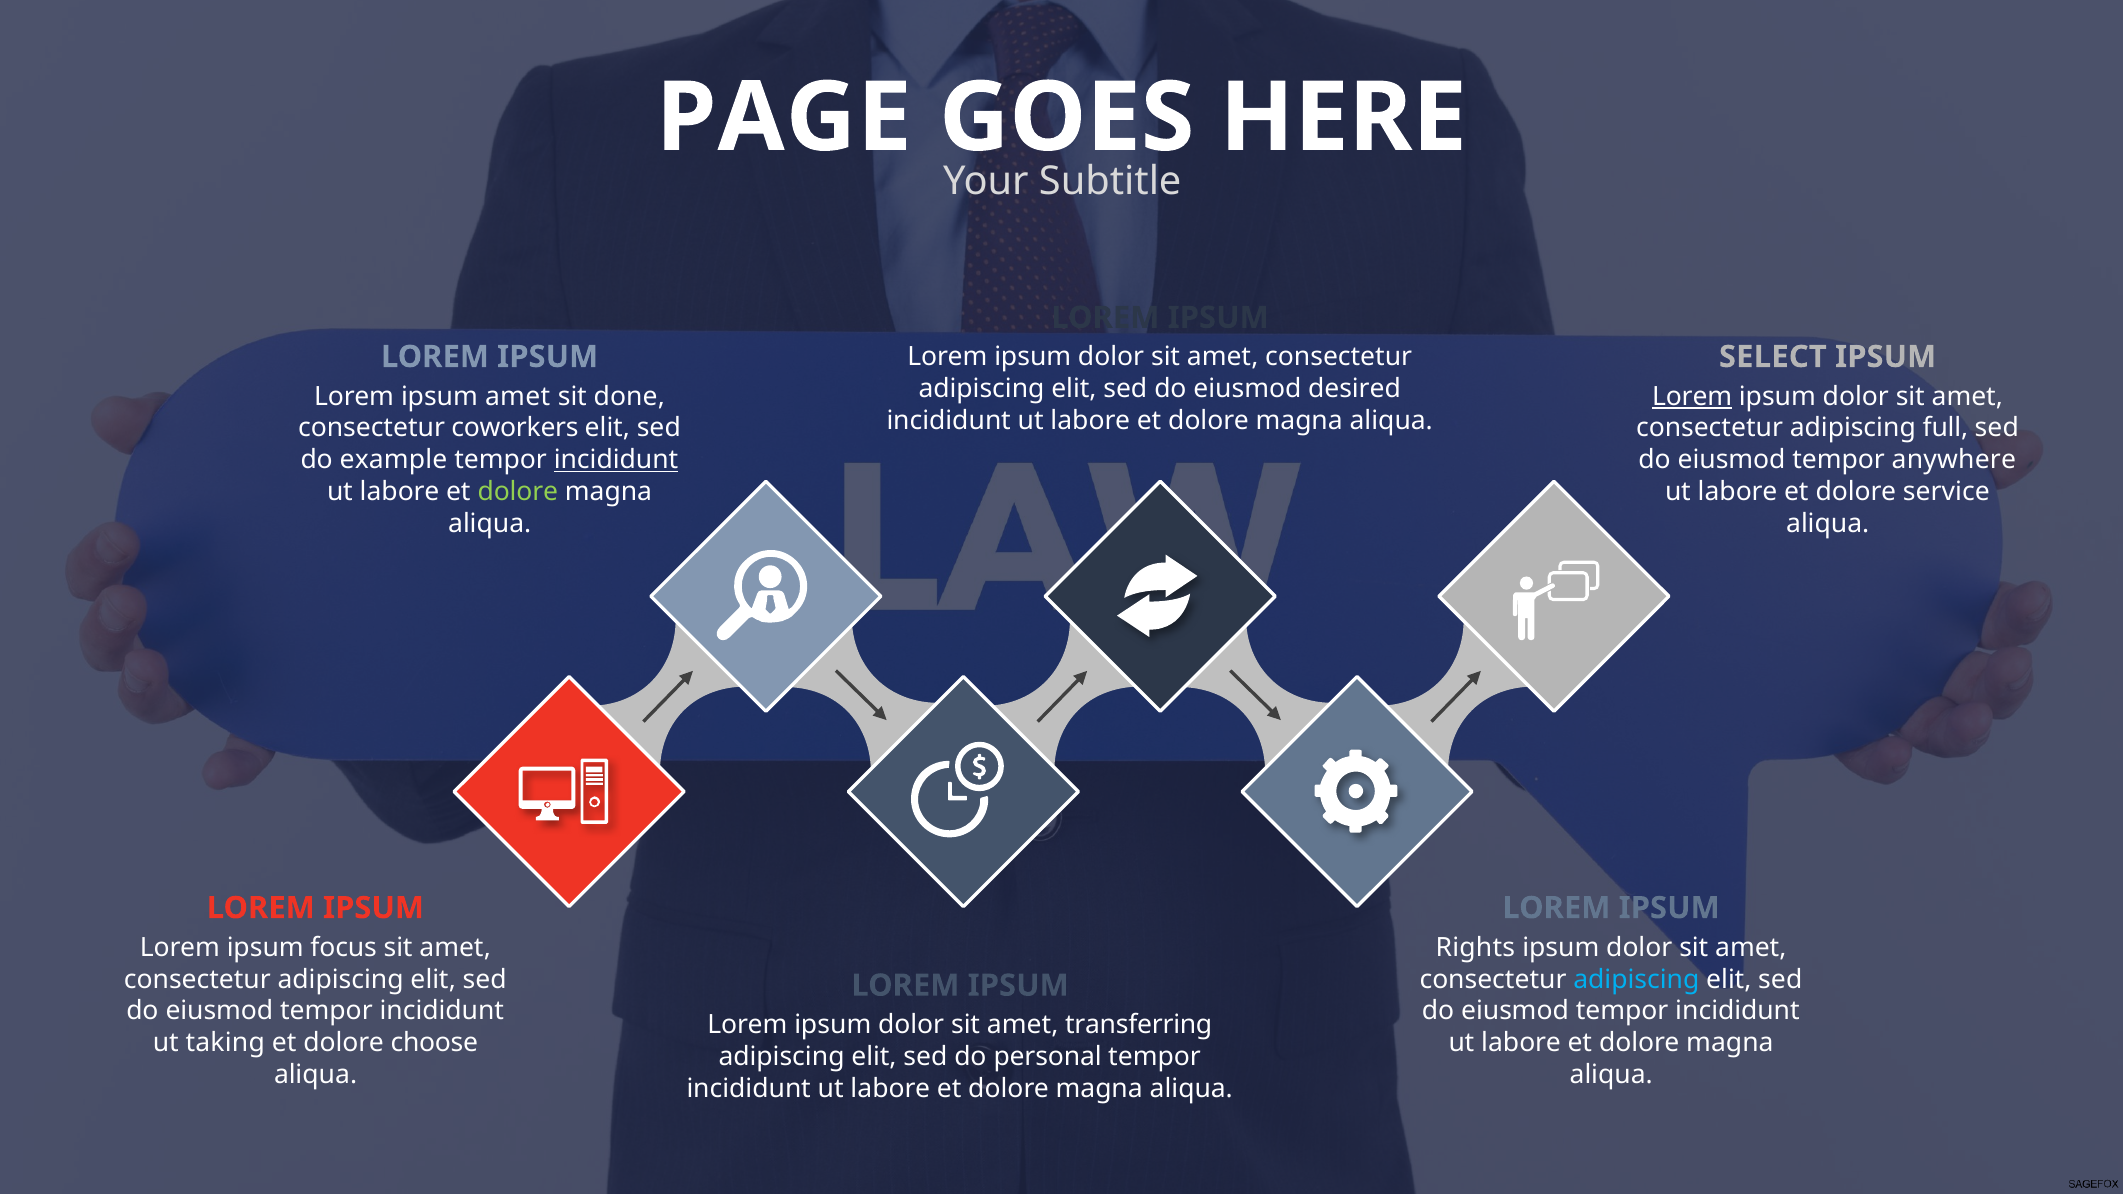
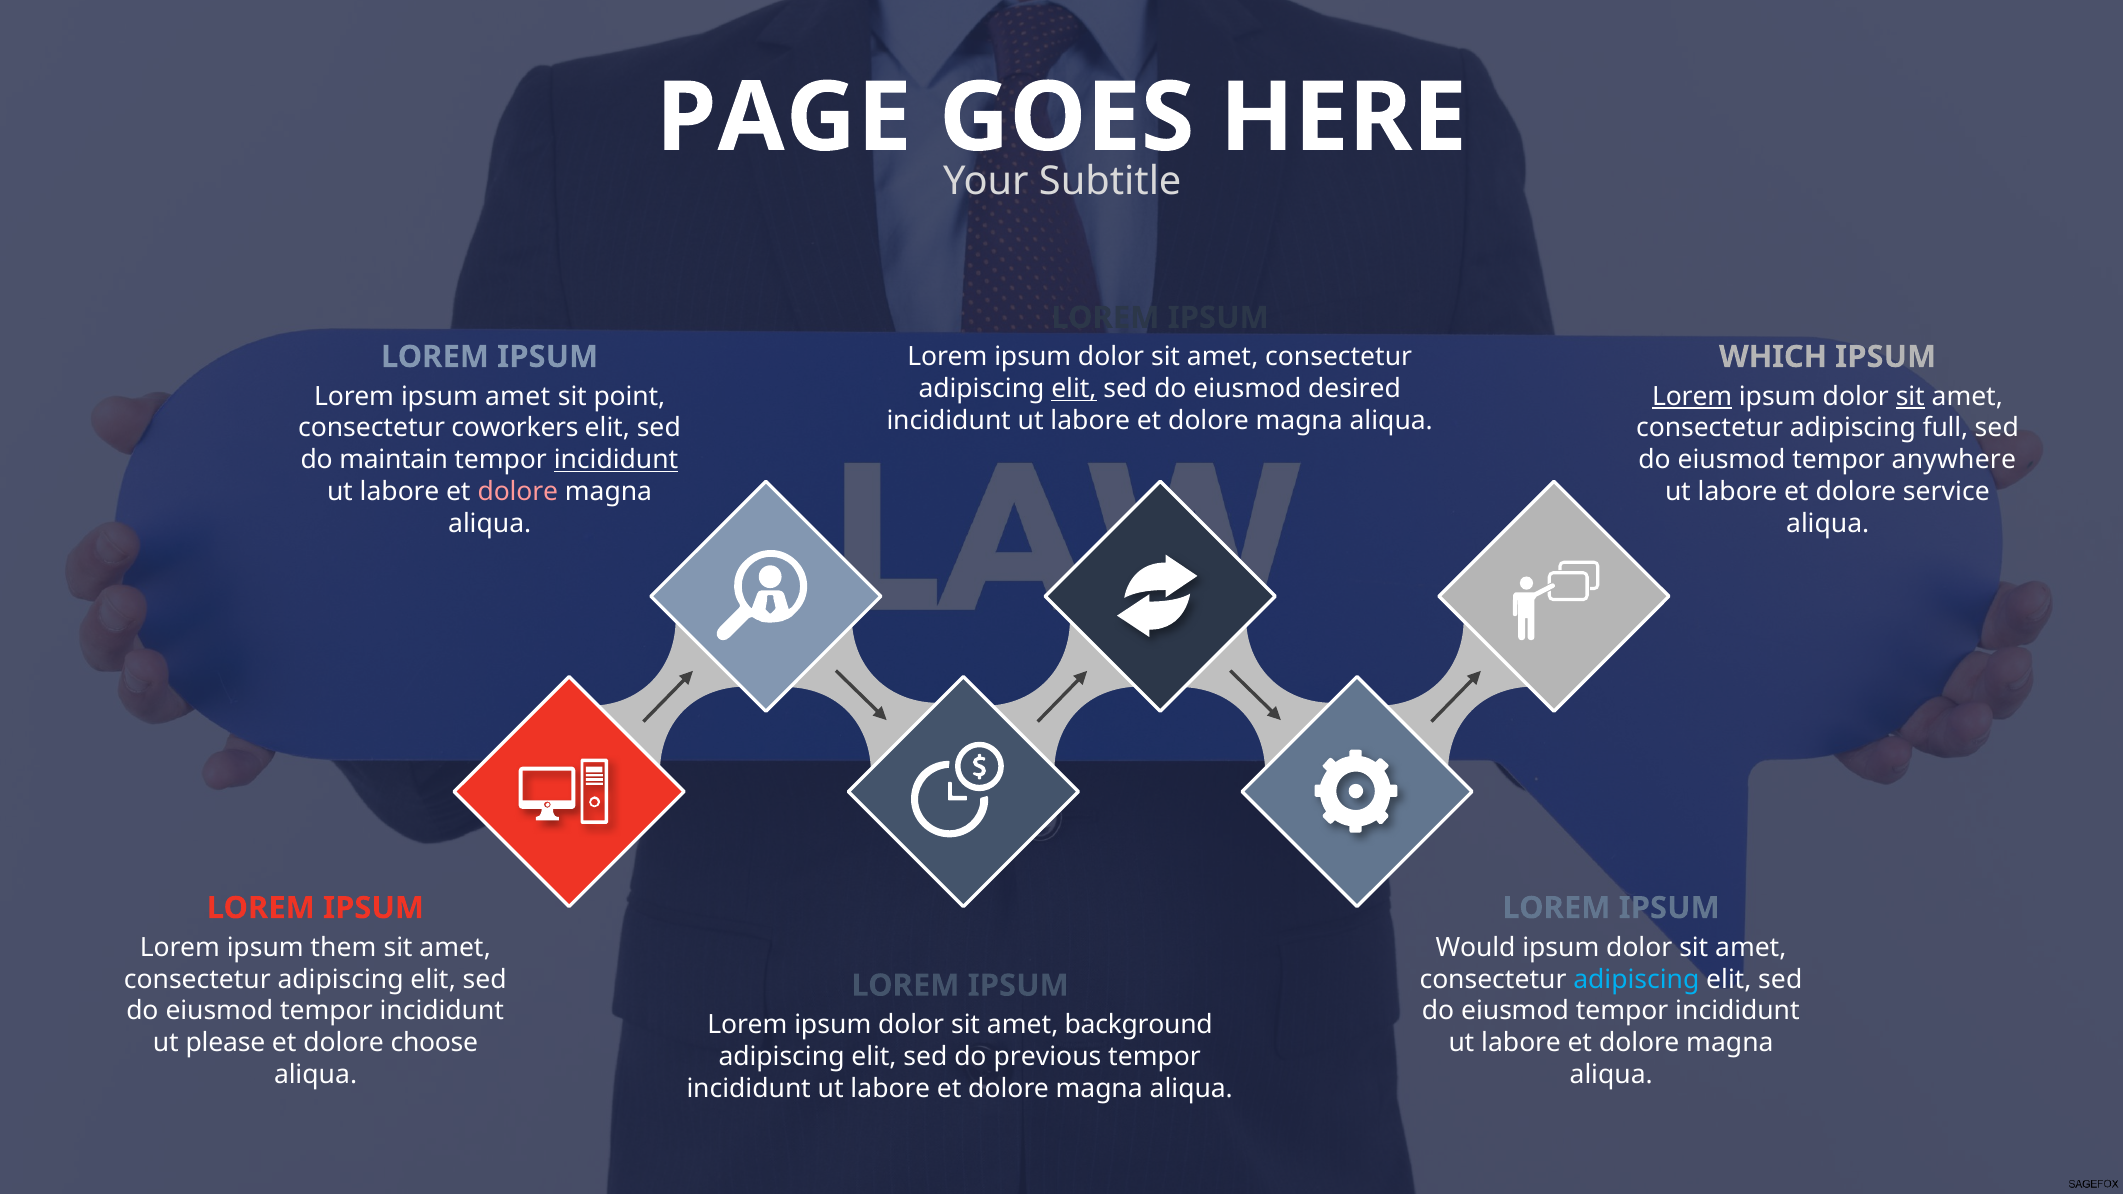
SELECT: SELECT -> WHICH (1773, 357)
elit underline: none -> present (1074, 389)
done: done -> point (629, 396)
sit underline: none -> present (1910, 396)
example: example -> maintain (394, 460)
dolore colour: light green -> pink (518, 492)
focus: focus -> them (343, 948)
Rights: Rights -> Would (1476, 948)
transferring: transferring -> background (1139, 1025)
taking: taking -> please (225, 1043)
personal: personal -> previous (1047, 1057)
